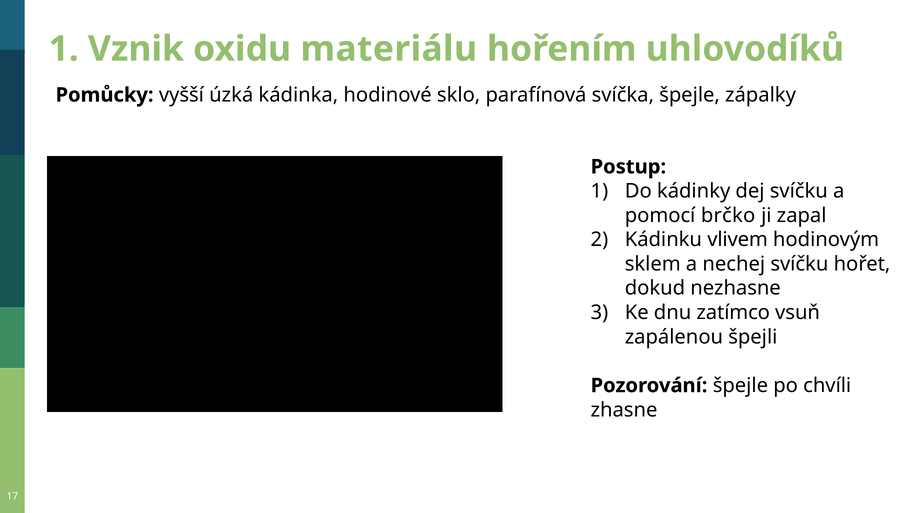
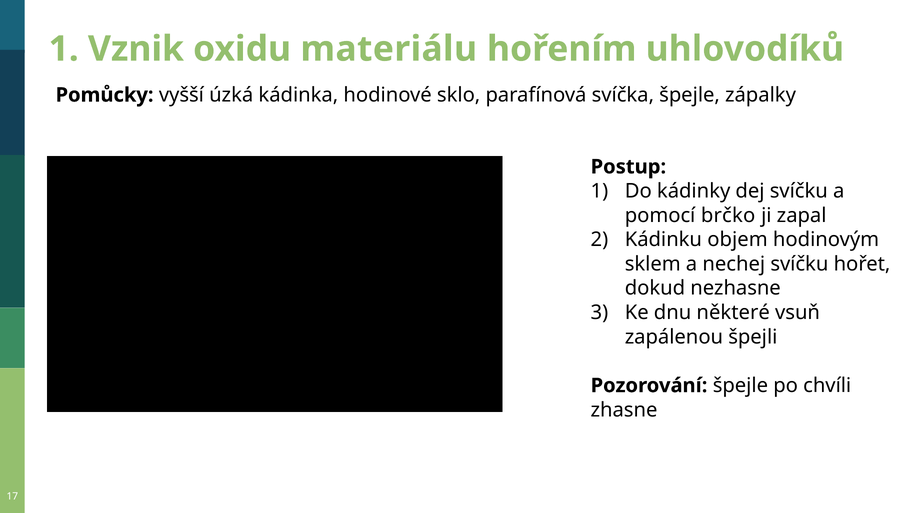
vlivem: vlivem -> objem (737, 240)
zatímco: zatímco -> některé (733, 313)
